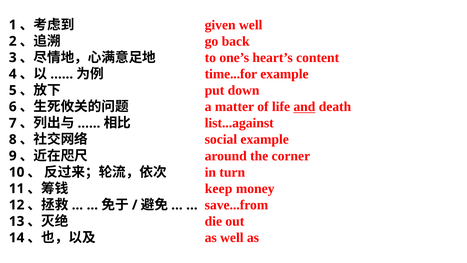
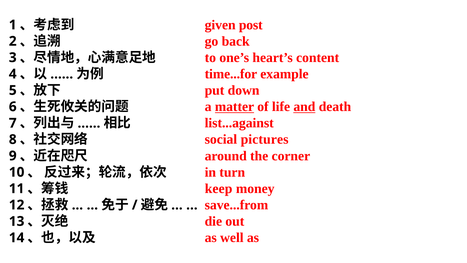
given well: well -> post (251, 25)
matter underline: none -> present (234, 107)
social example: example -> pictures (265, 139)
